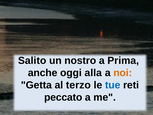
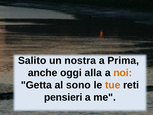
nostro: nostro -> nostra (80, 60)
terzo: terzo -> sono (78, 85)
tue colour: blue -> orange (113, 85)
peccato: peccato -> pensieri (63, 97)
